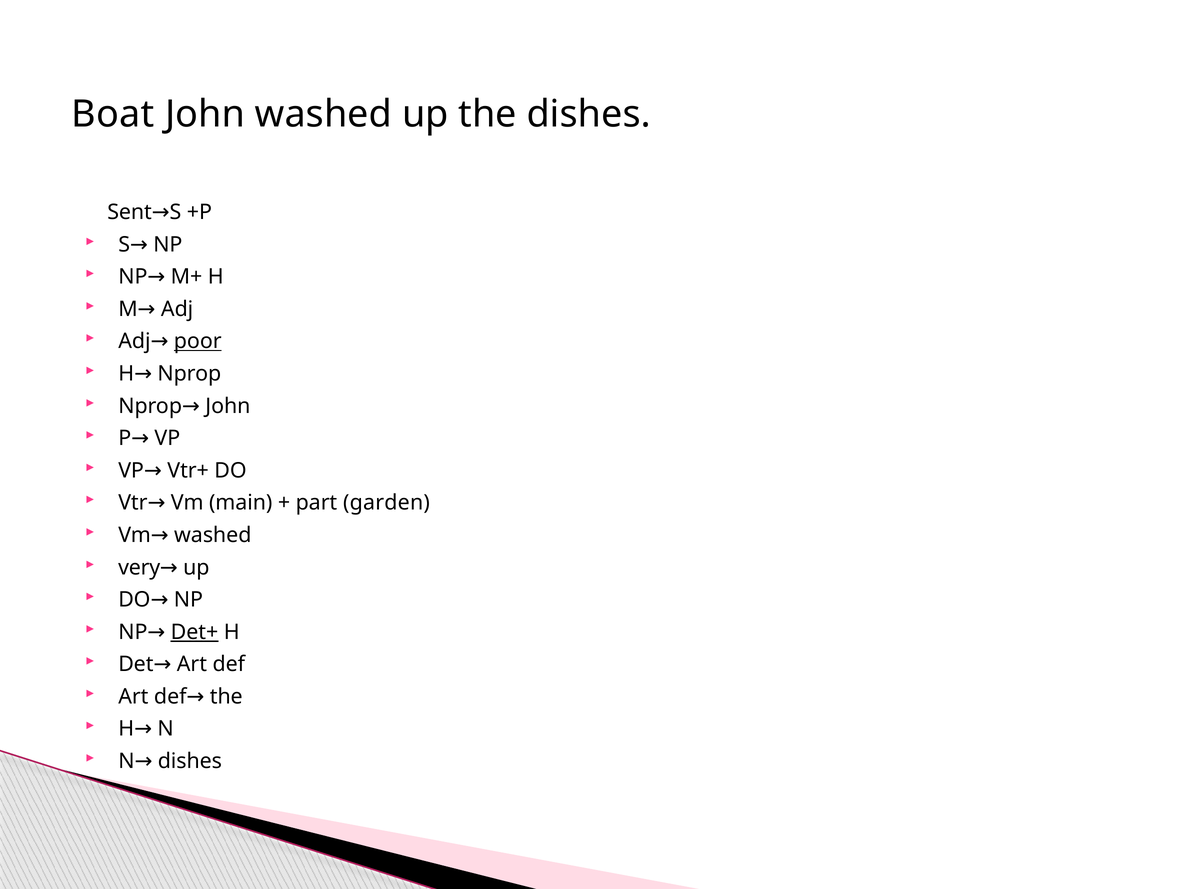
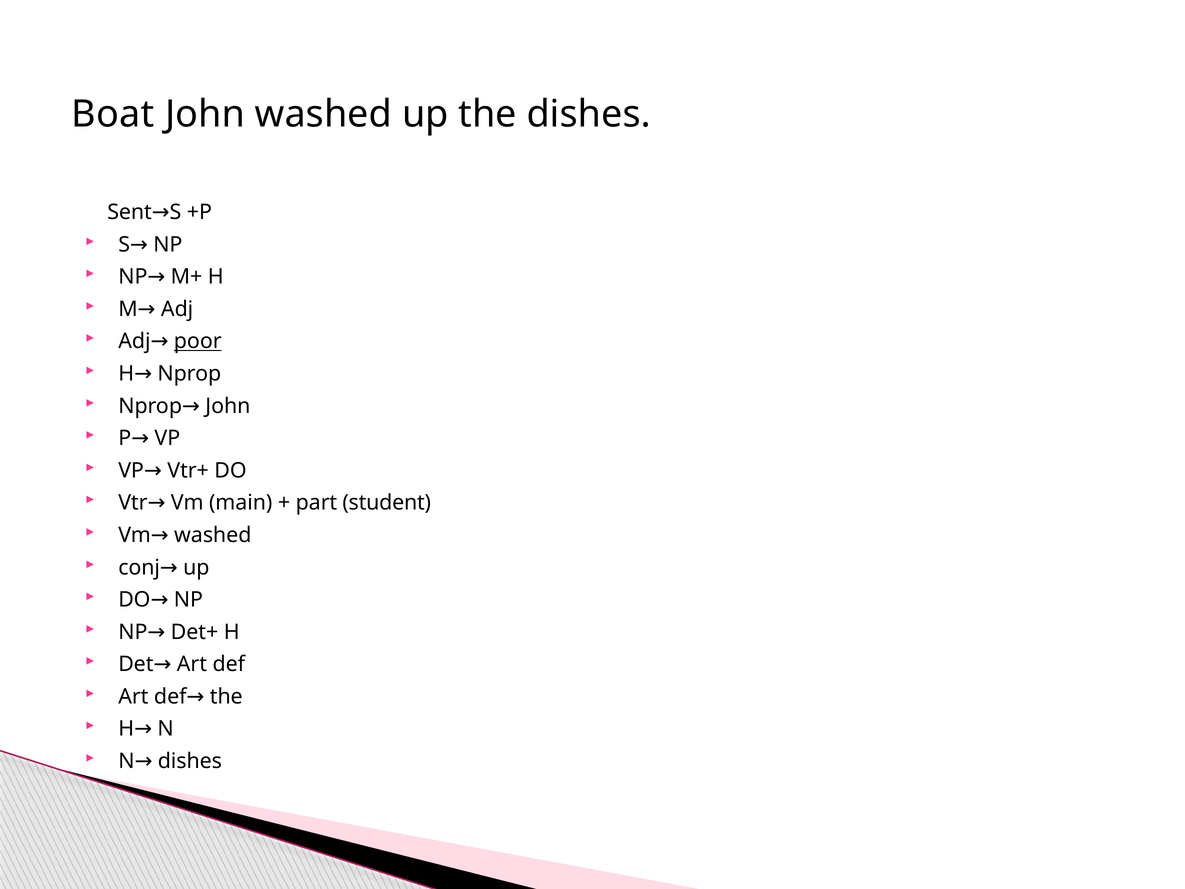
garden: garden -> student (387, 503)
very: very -> conj (139, 567)
Det+ underline: present -> none (194, 632)
